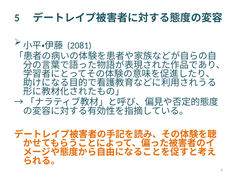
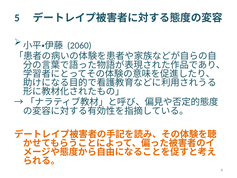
2081: 2081 -> 2060 (79, 45)
